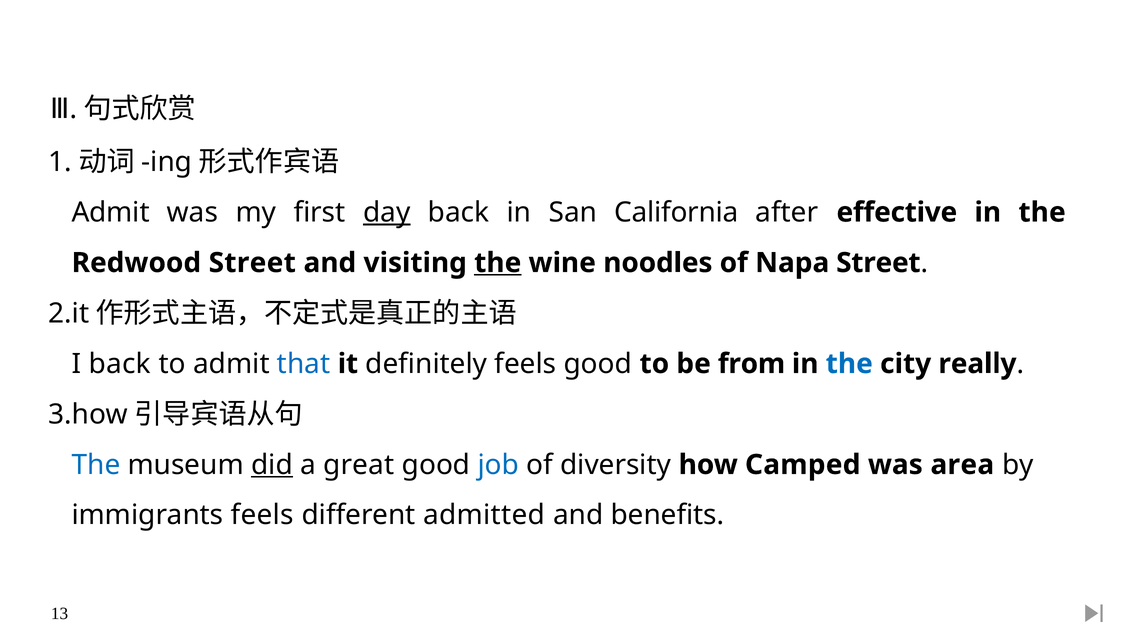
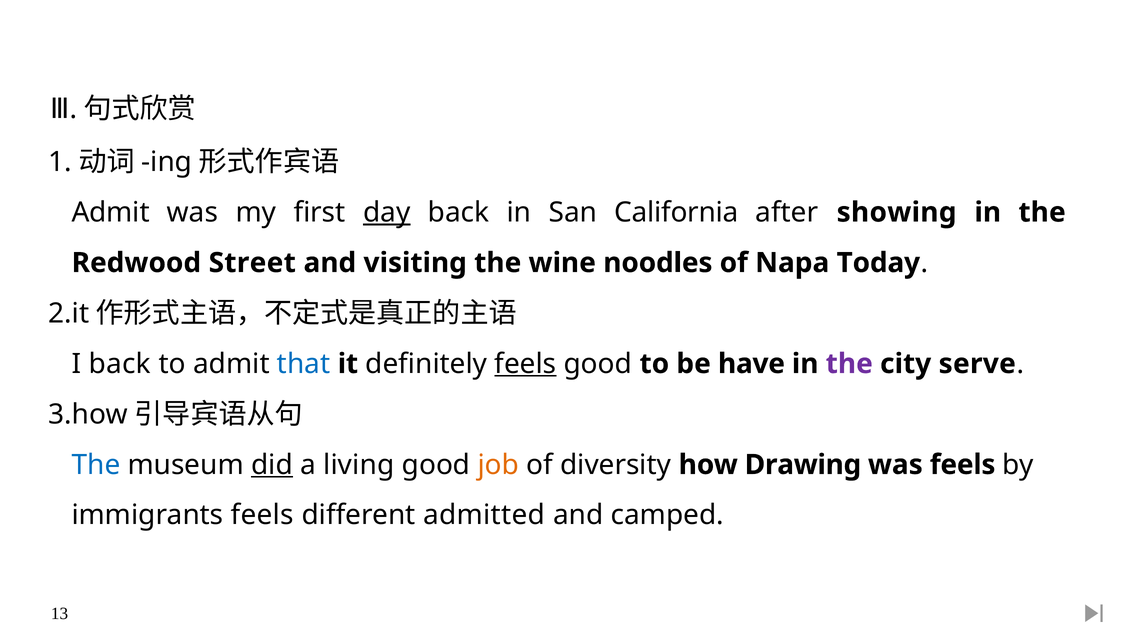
effective: effective -> showing (897, 212)
the underline: present -> none (498, 263)
Napa Street: Street -> Today (878, 263)
feels underline: none -> present (525, 364)
from: from -> have (752, 364)
the colour: blue -> purple (849, 364)
really: really -> serve (977, 364)
great: great -> living (359, 465)
job colour: blue -> orange (498, 465)
Camped: Camped -> Drawing (803, 465)
was area: area -> feels (963, 465)
benefits: benefits -> camped (667, 515)
